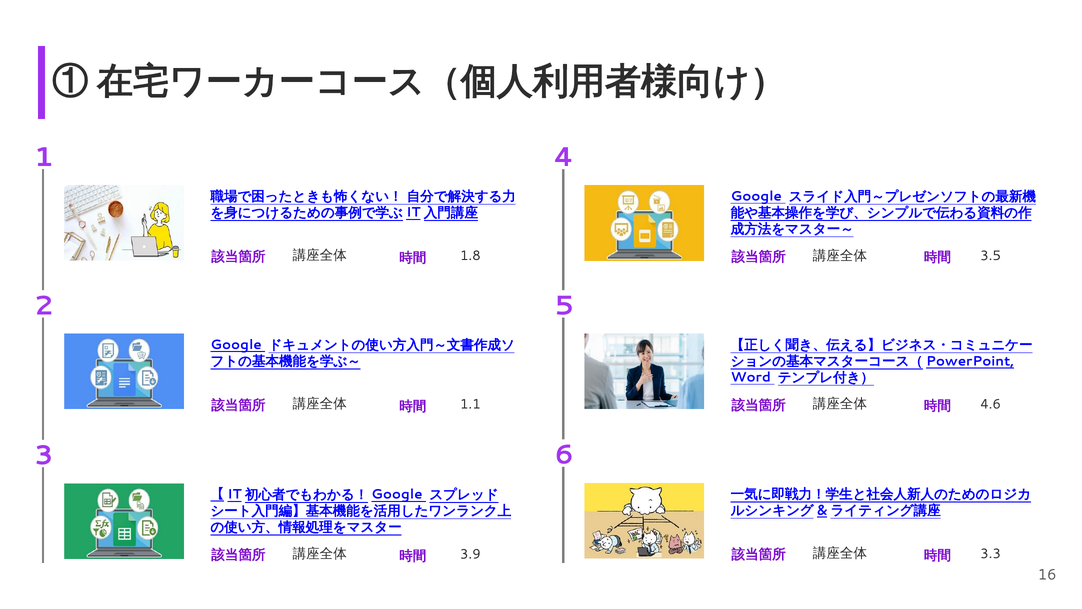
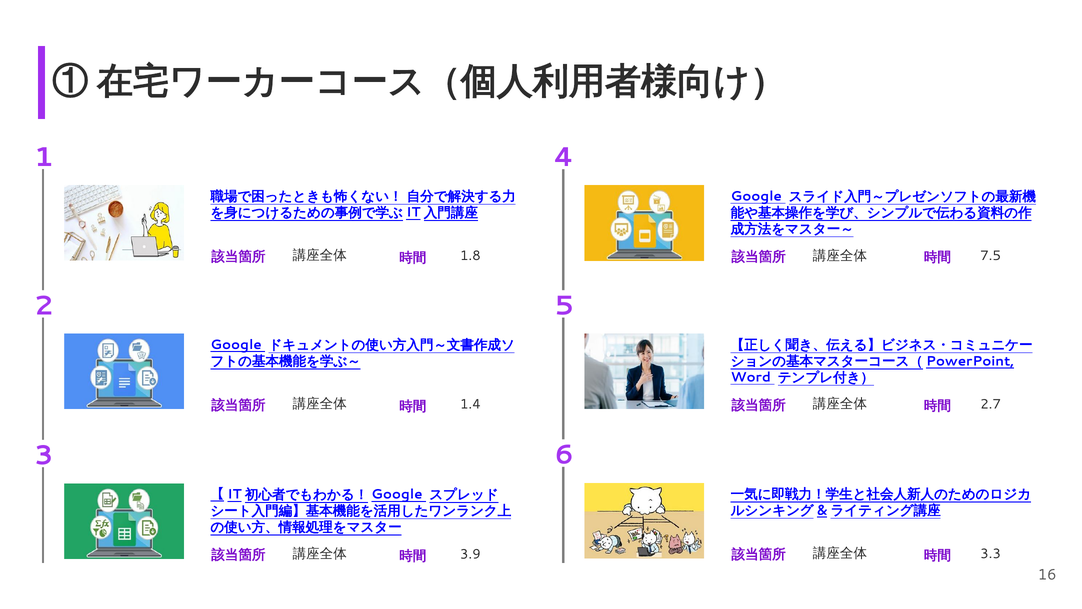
3.5: 3.5 -> 7.5 (991, 256)
1.1: 1.1 -> 1.4 (470, 404)
4.6: 4.6 -> 2.7 (991, 404)
